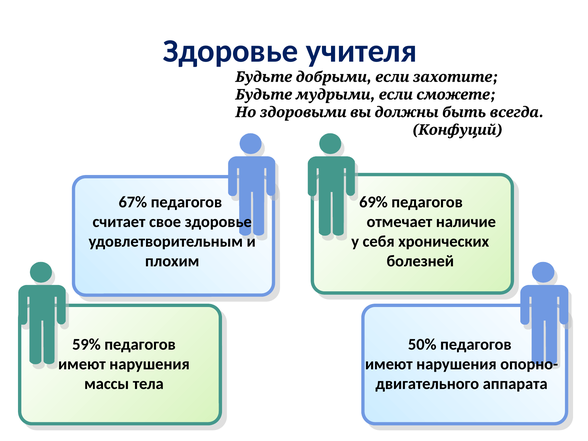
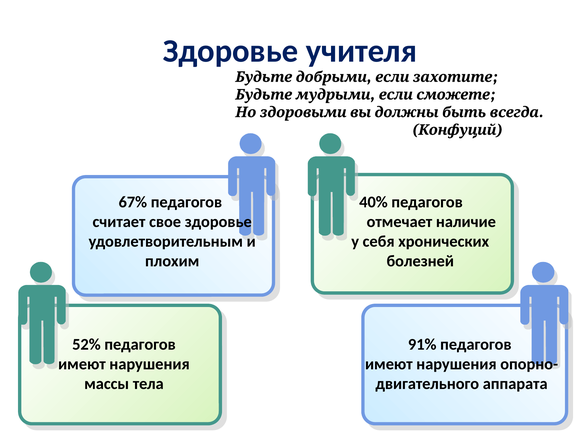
69%: 69% -> 40% (373, 202)
59%: 59% -> 52% (86, 345)
50%: 50% -> 91% (422, 345)
